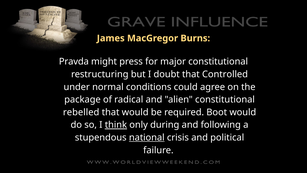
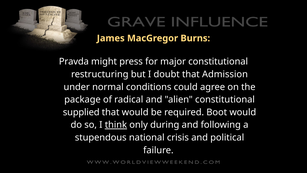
Controlled: Controlled -> Admission (225, 74)
rebelled: rebelled -> supplied (81, 112)
national underline: present -> none (147, 137)
